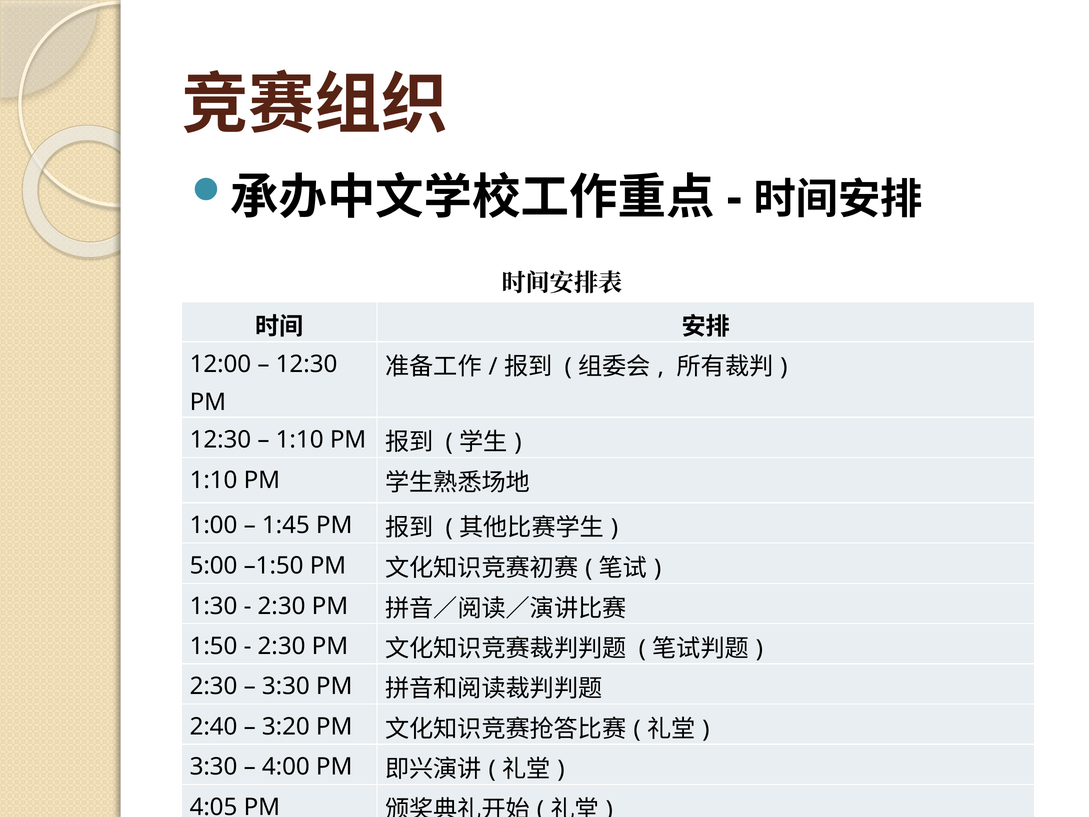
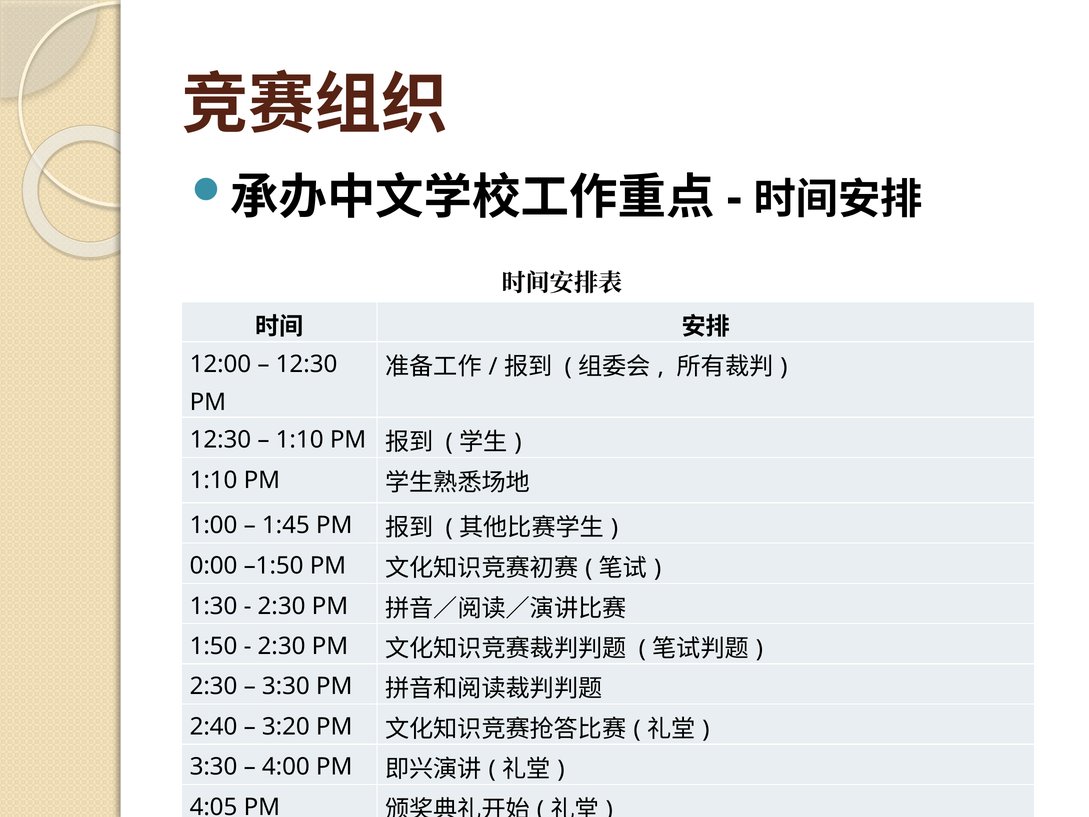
5:00: 5:00 -> 0:00 (214, 566)
